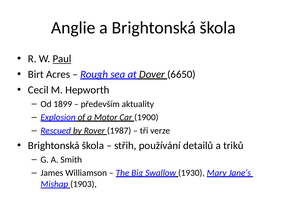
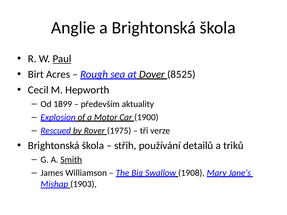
6650: 6650 -> 8525 (181, 74)
1987: 1987 -> 1975 (119, 131)
Smith underline: none -> present (71, 160)
1930: 1930 -> 1908 (191, 173)
